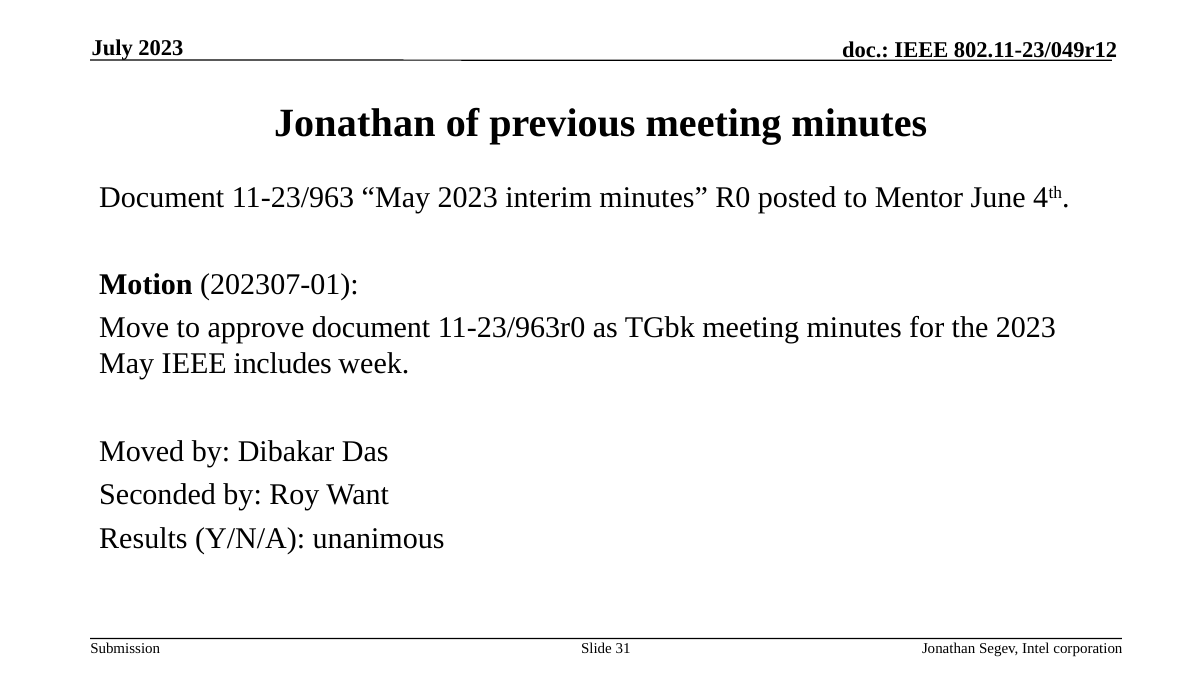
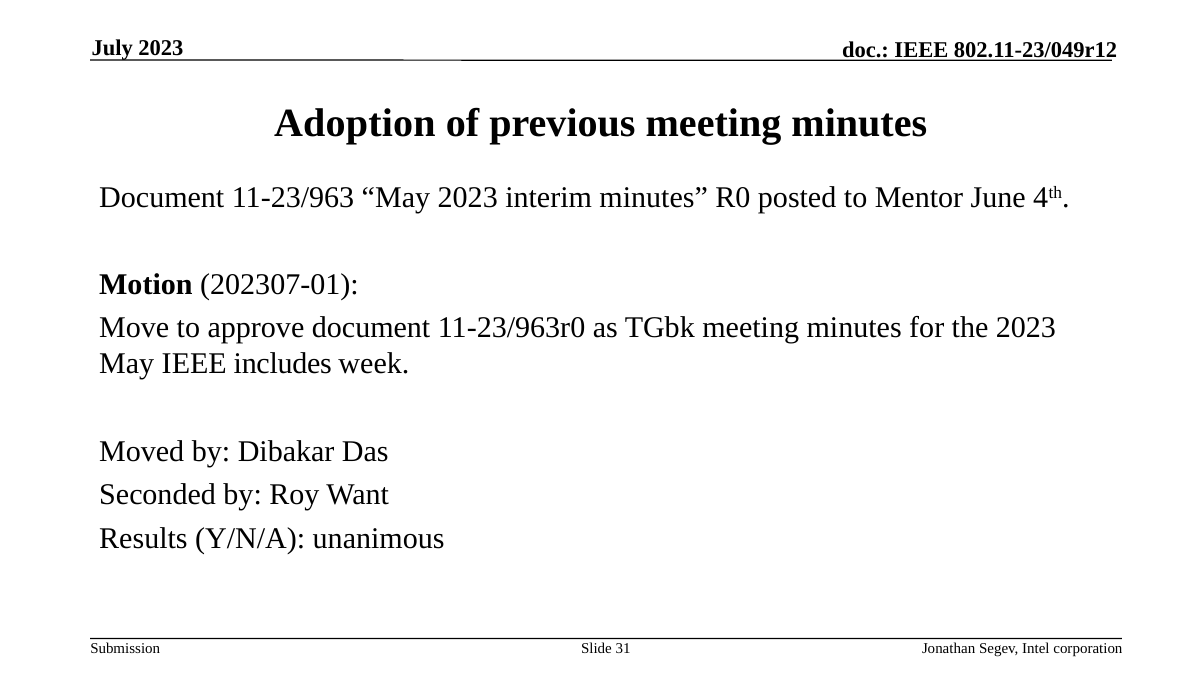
Jonathan: Jonathan -> Adoption (355, 123)
